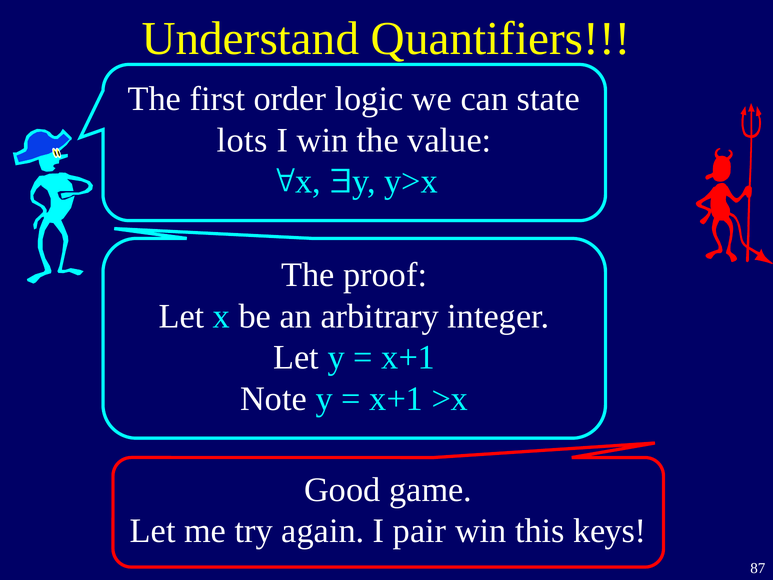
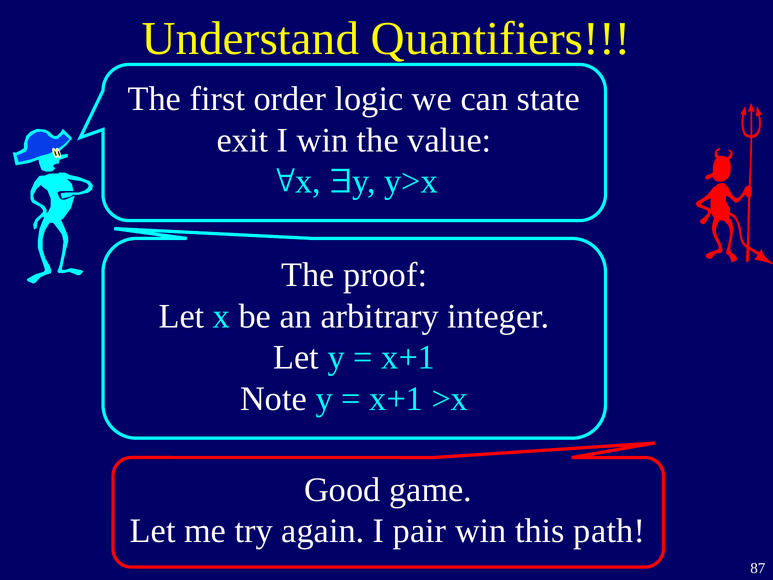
lots: lots -> exit (242, 140)
keys: keys -> path (609, 531)
